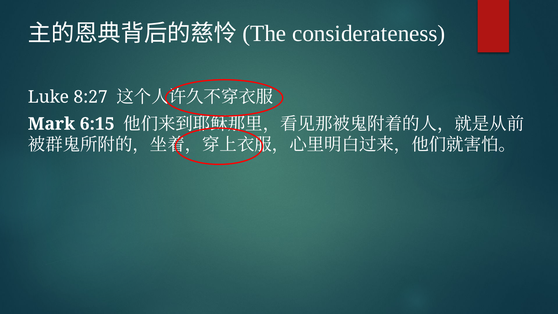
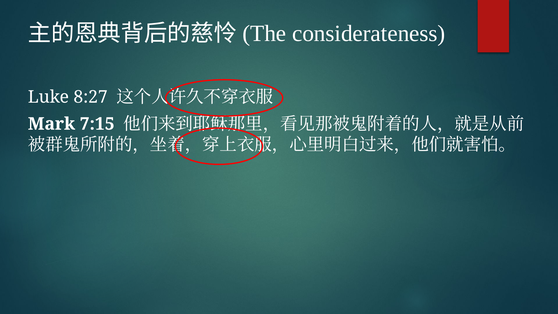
6:15: 6:15 -> 7:15 (97, 124)
